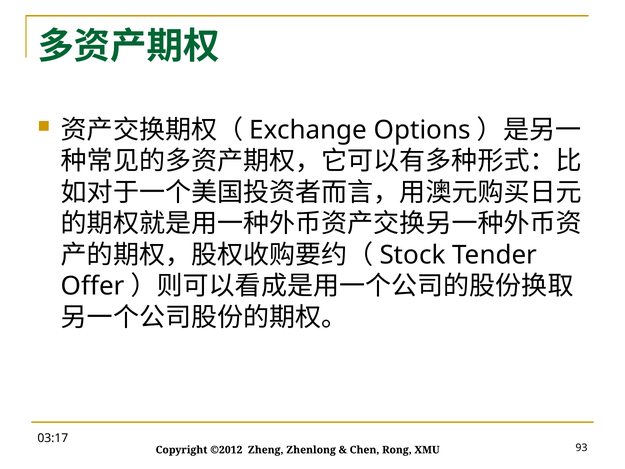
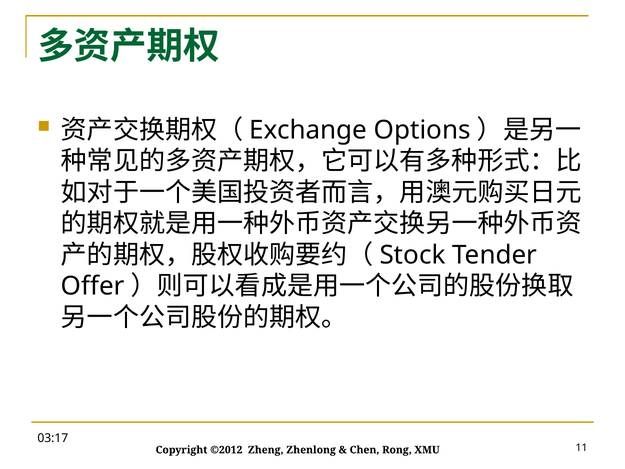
93: 93 -> 11 (582, 448)
